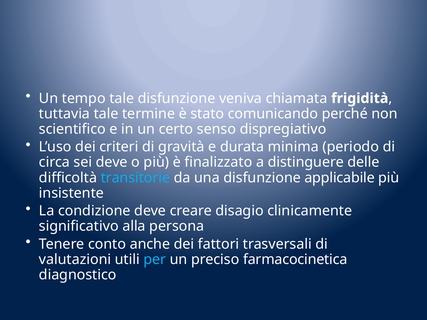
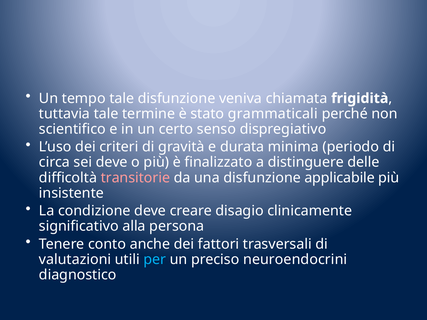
comunicando: comunicando -> grammaticali (273, 114)
transitorie colour: light blue -> pink (135, 178)
farmacocinetica: farmacocinetica -> neuroendocrini (295, 260)
